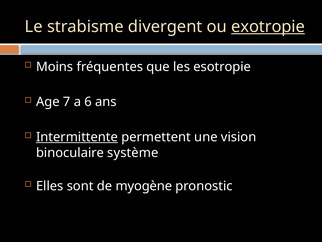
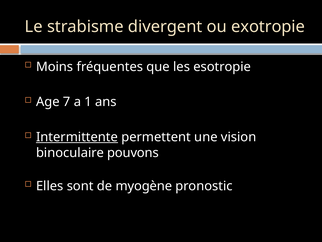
exotropie underline: present -> none (268, 27)
6: 6 -> 1 (88, 102)
système: système -> pouvons (133, 152)
